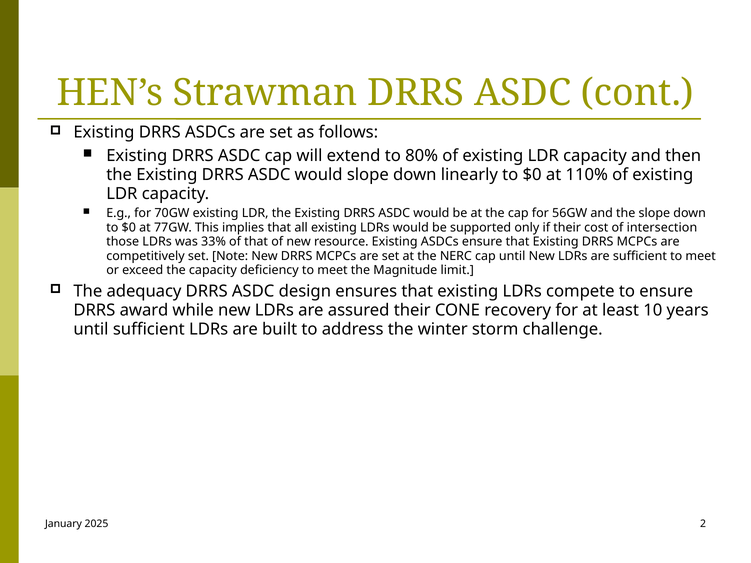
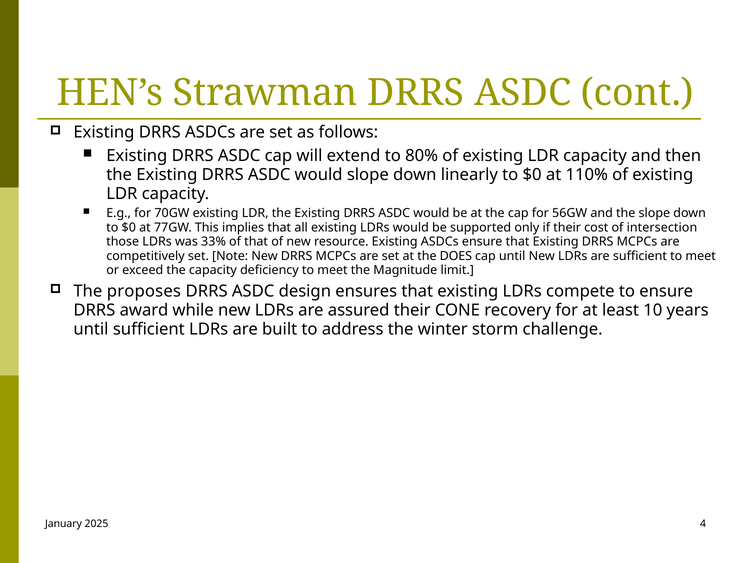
NERC: NERC -> DOES (456, 256)
adequacy: adequacy -> proposes (144, 291)
2: 2 -> 4 (703, 524)
